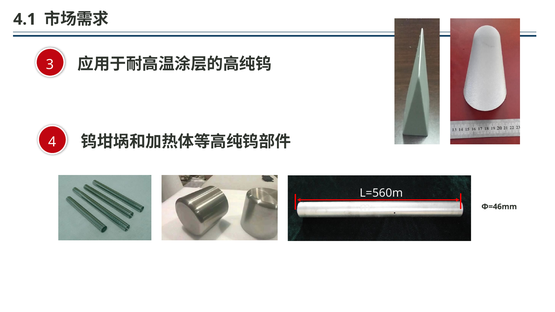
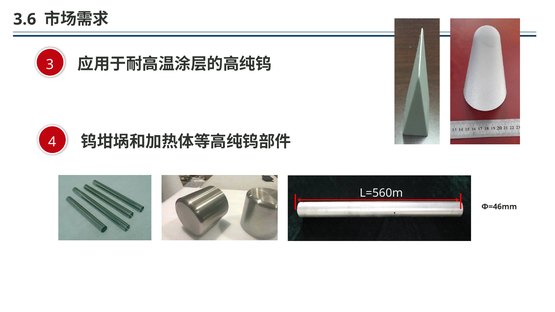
4.1: 4.1 -> 3.6 (25, 19)
